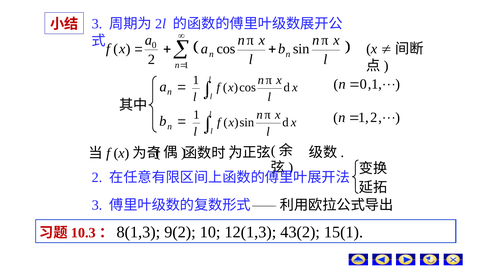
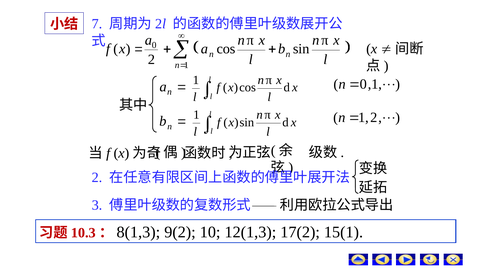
3: 3 -> 7 (97, 24)
43(2: 43(2 -> 17(2 (300, 233)
